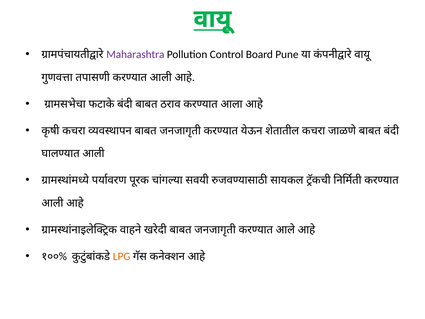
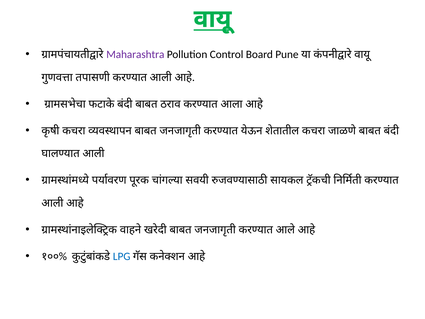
LPG colour: orange -> blue (122, 256)
